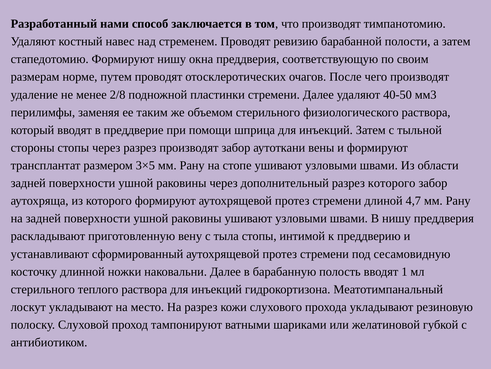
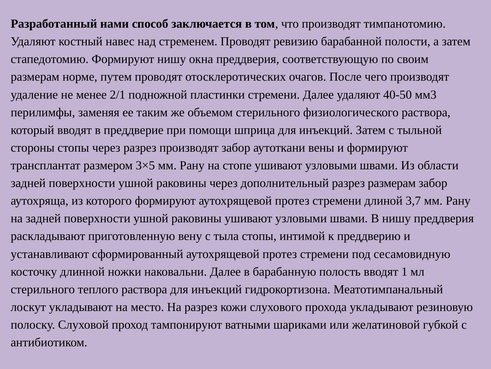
2/8: 2/8 -> 2/1 (118, 94)
разрез которого: которого -> размерам (392, 183)
4,7: 4,7 -> 3,7 (413, 200)
